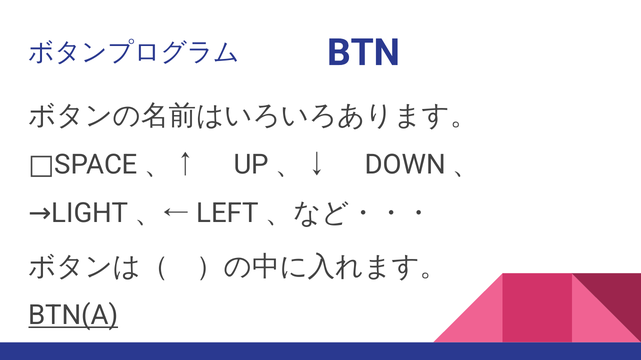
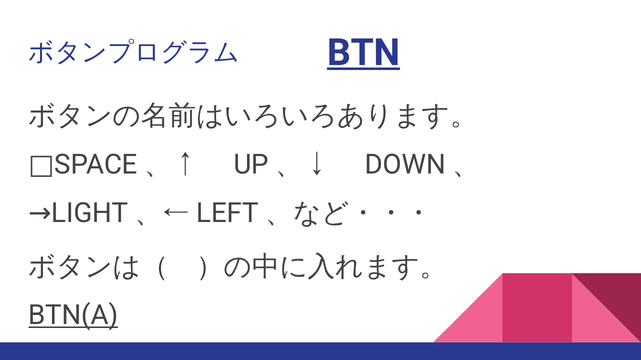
BTN underline: none -> present (363, 53)
